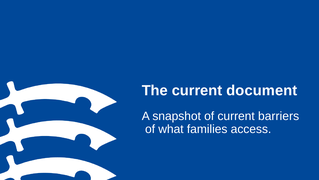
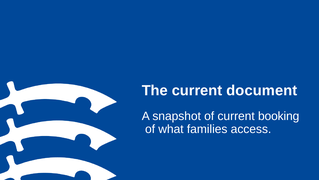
barriers: barriers -> booking (279, 116)
